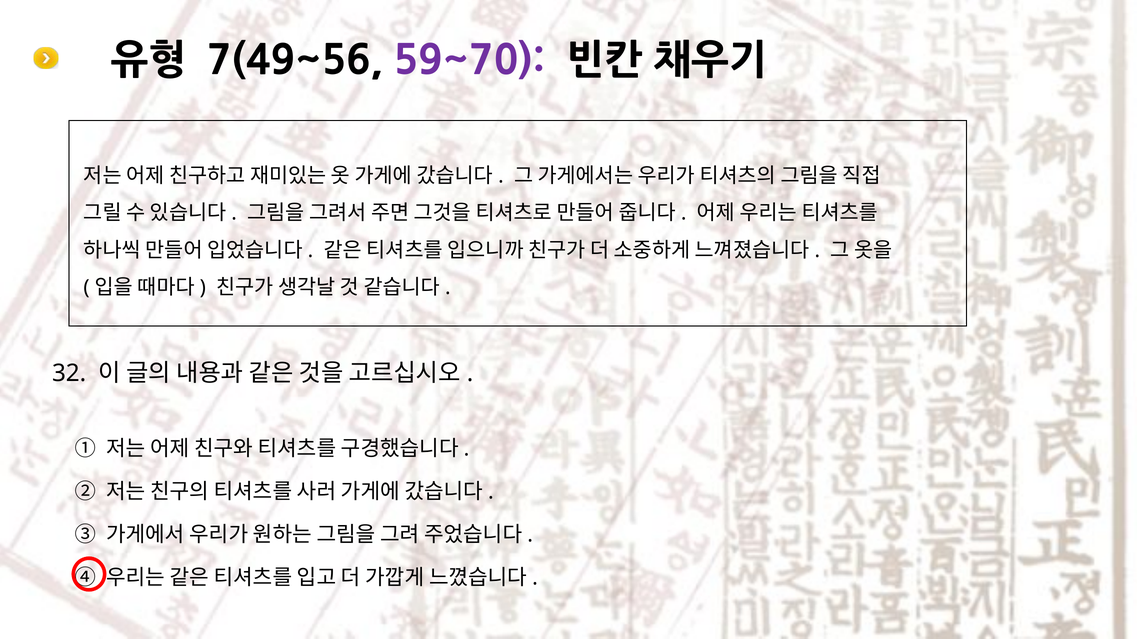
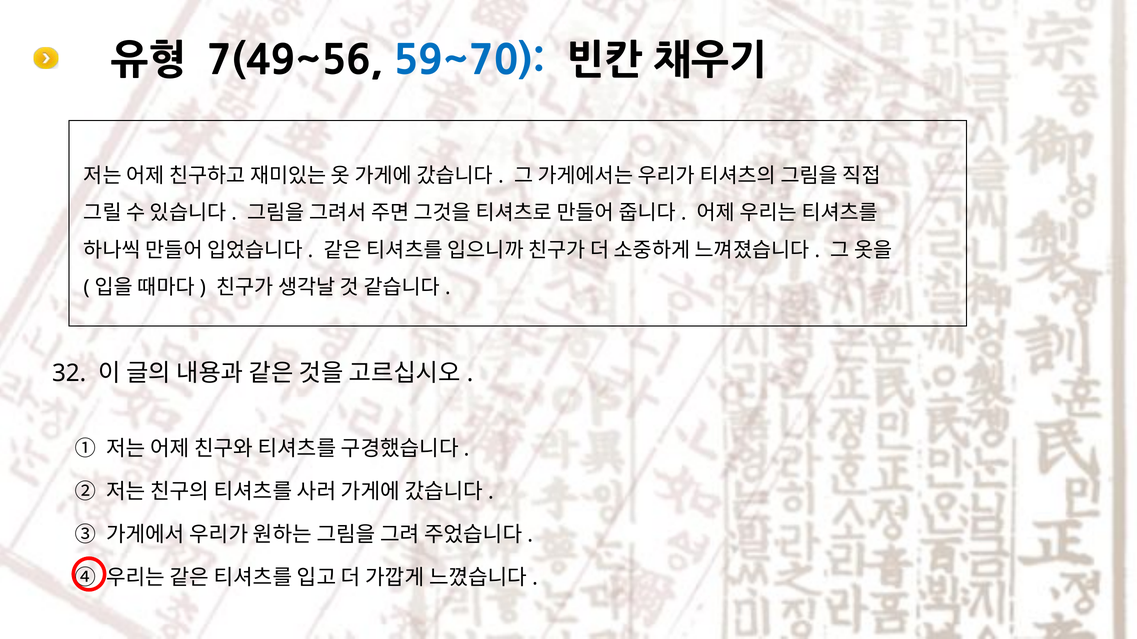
59~70 colour: purple -> blue (470, 61)
